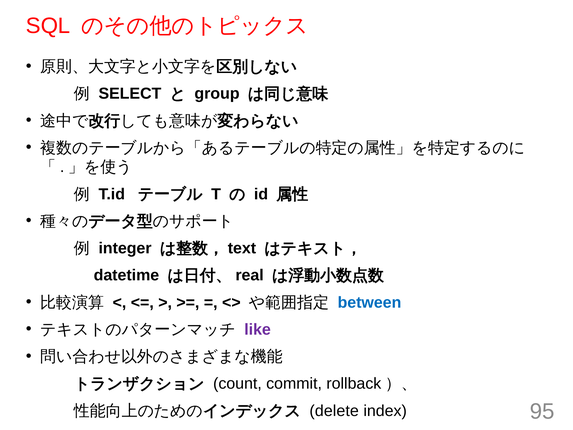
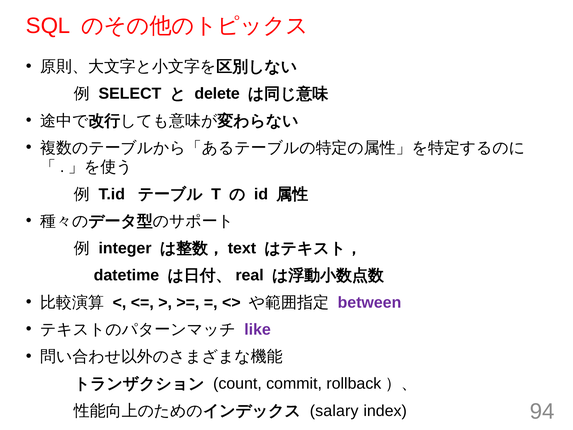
group: group -> delete (217, 94)
between colour: blue -> purple (369, 302)
delete: delete -> salary (334, 411)
95: 95 -> 94 (542, 411)
